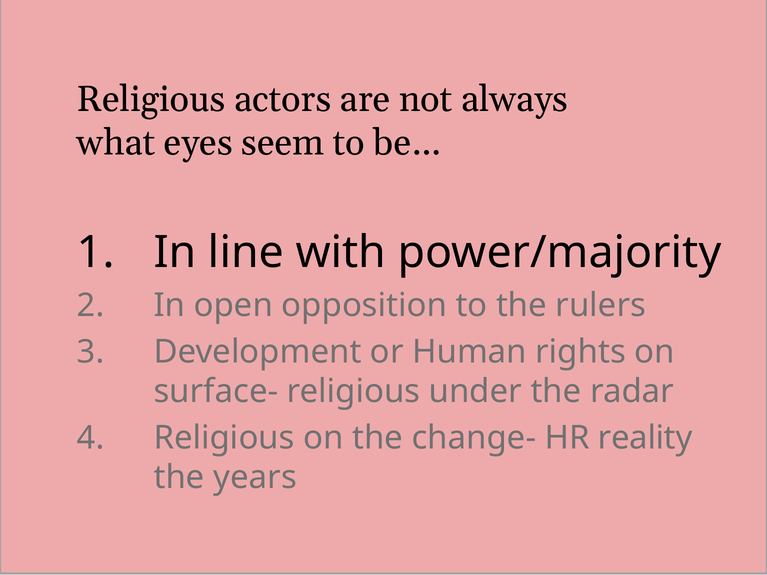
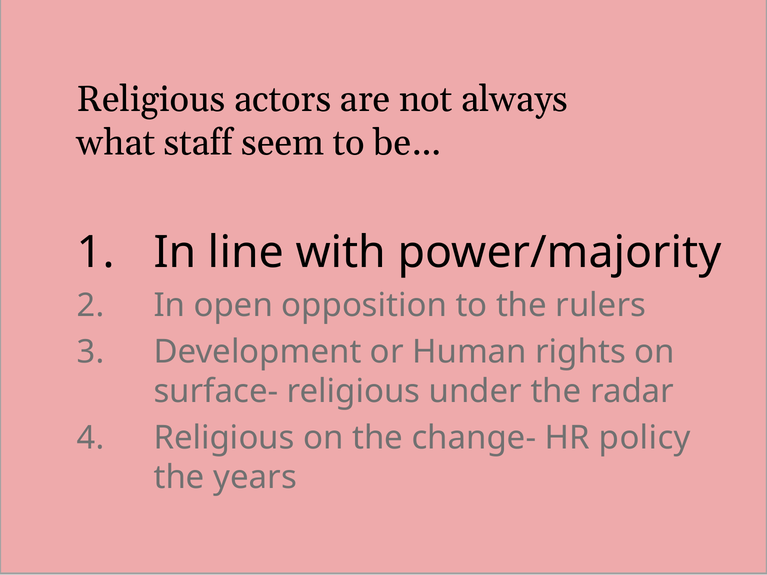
eyes: eyes -> staff (199, 143)
reality: reality -> policy (645, 438)
